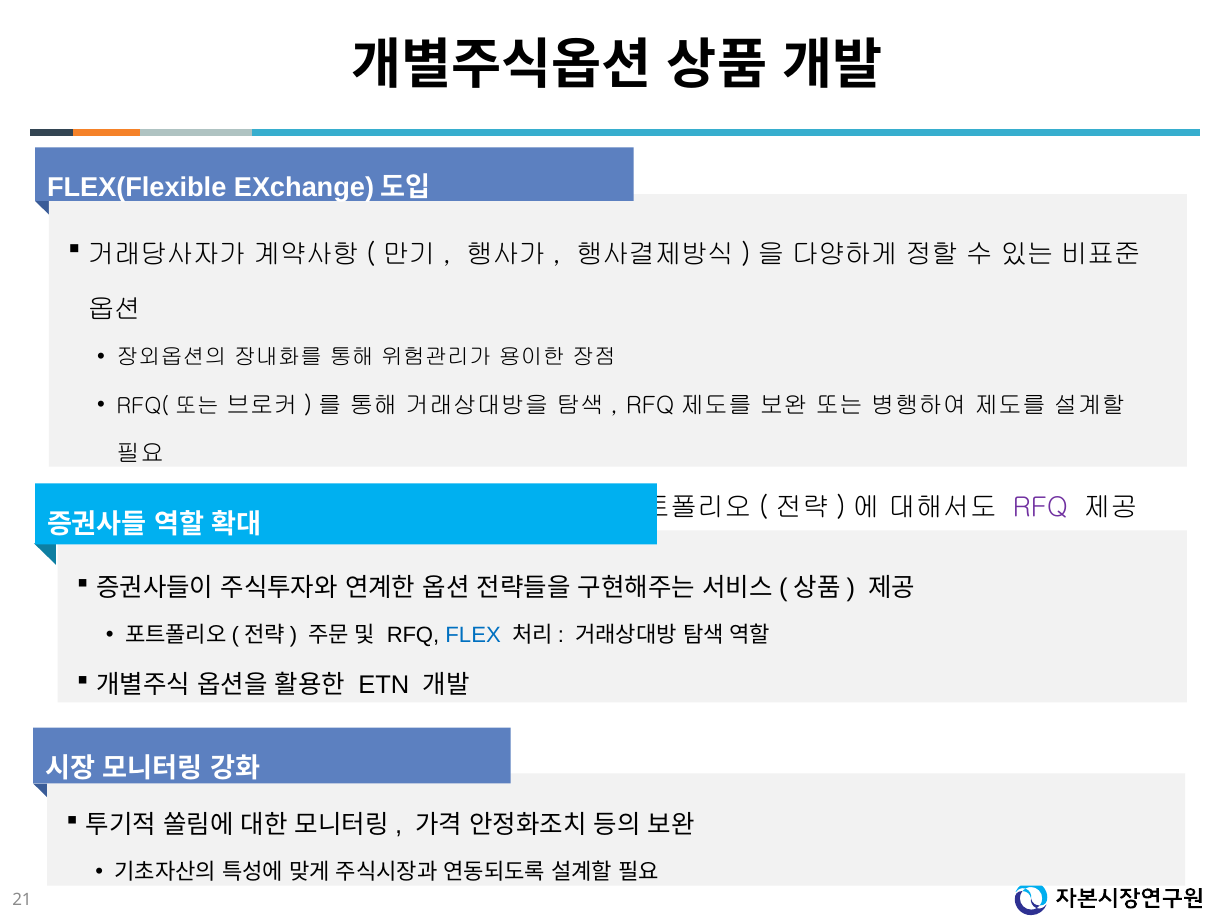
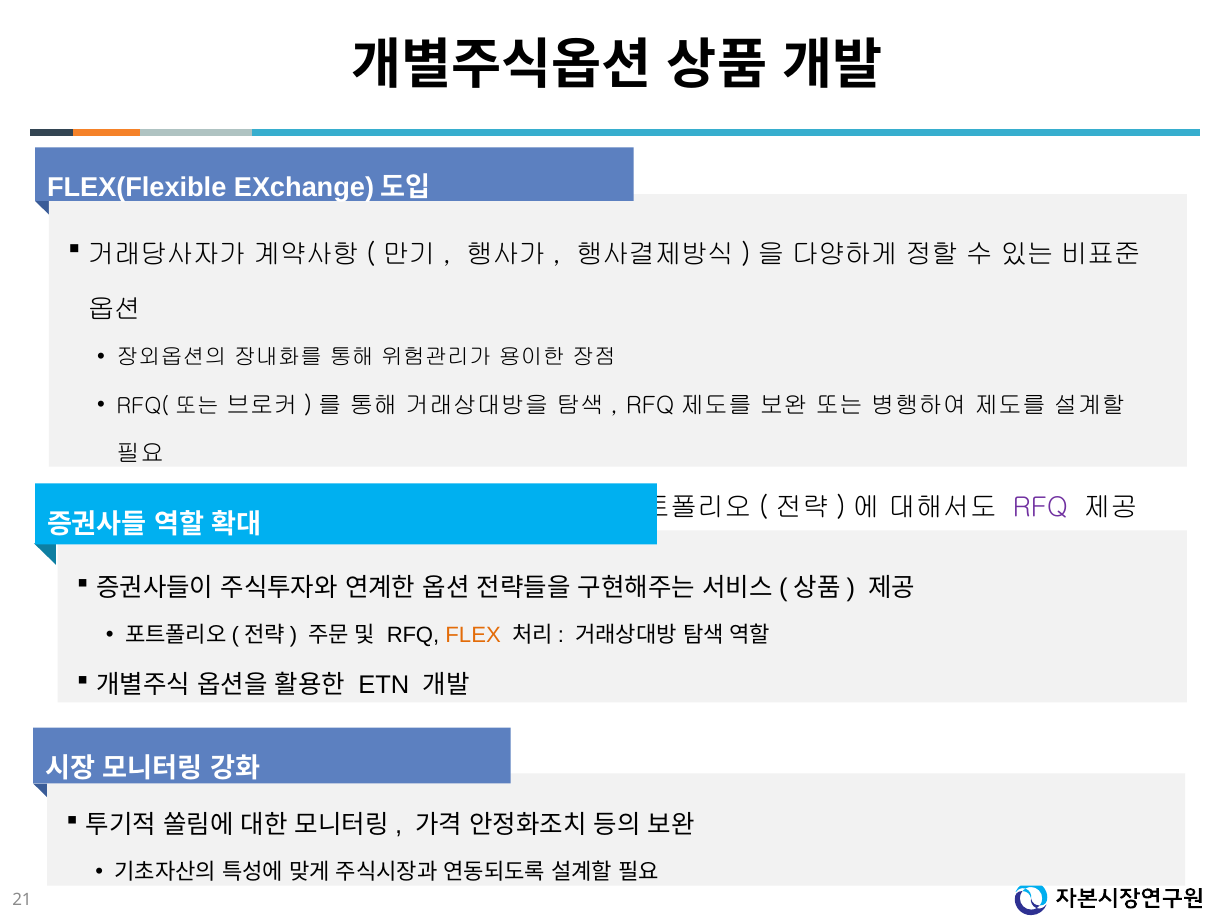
FLEX colour: blue -> orange (473, 635)
